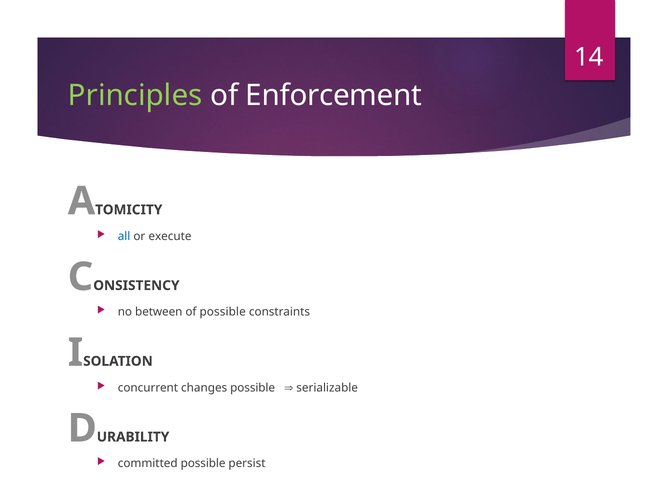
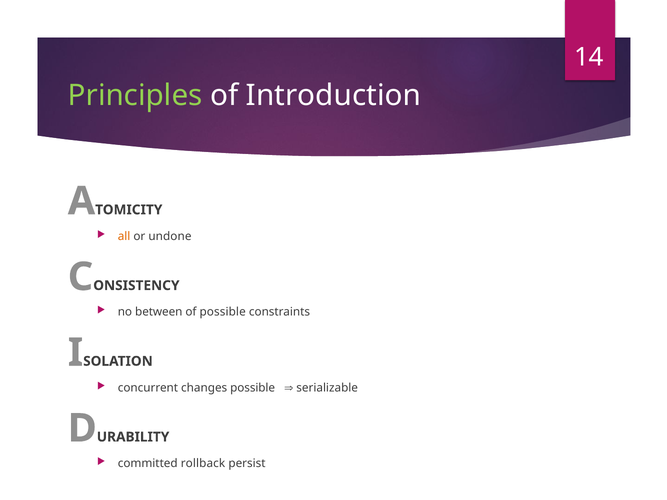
Enforcement: Enforcement -> Introduction (334, 96)
all colour: blue -> orange (124, 236)
execute: execute -> undone (170, 236)
committed possible: possible -> rollback (203, 464)
